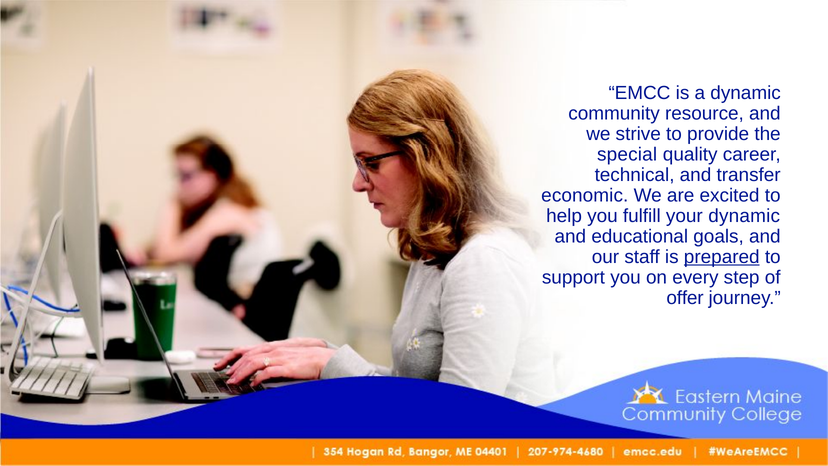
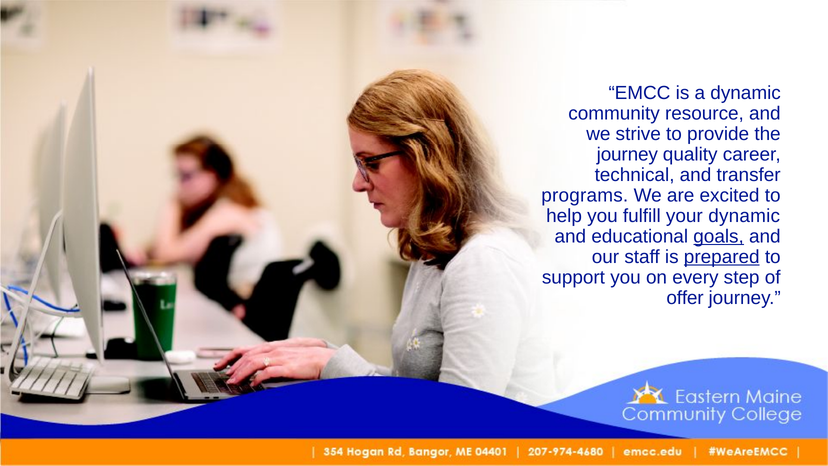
special: special -> journey (627, 154)
economic: economic -> programs (585, 195)
goals underline: none -> present (719, 236)
